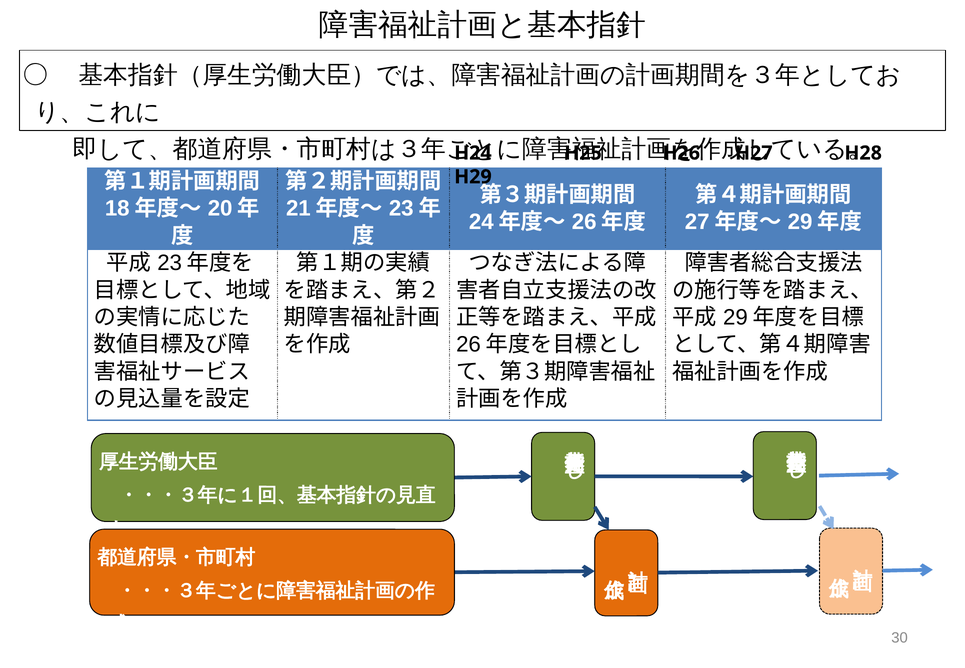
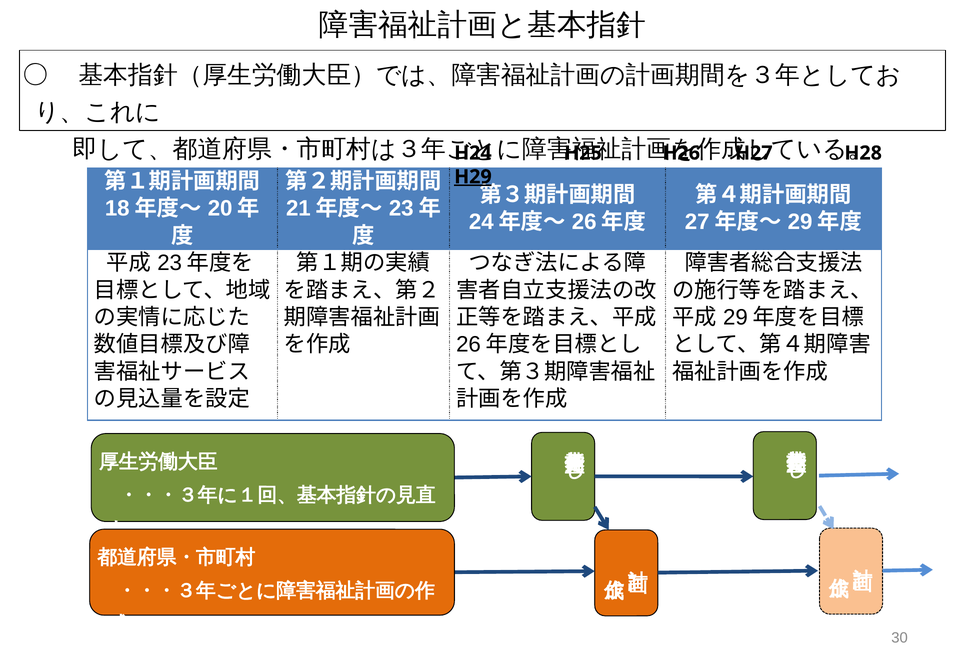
H29 underline: none -> present (473, 177)
